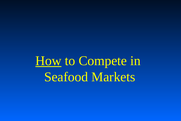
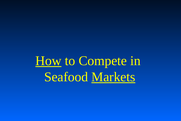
Markets underline: none -> present (113, 77)
